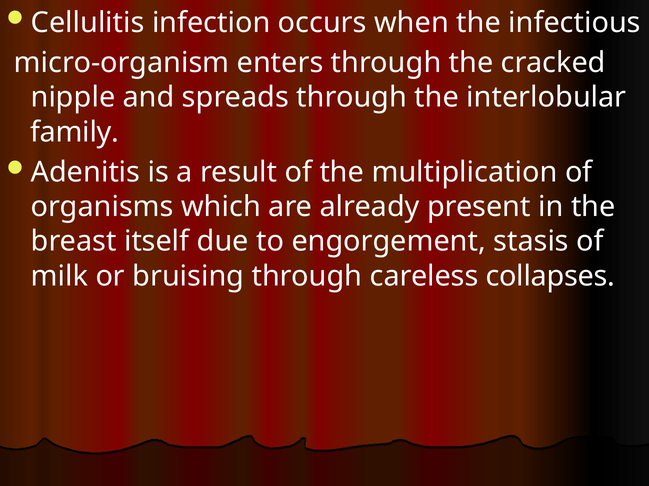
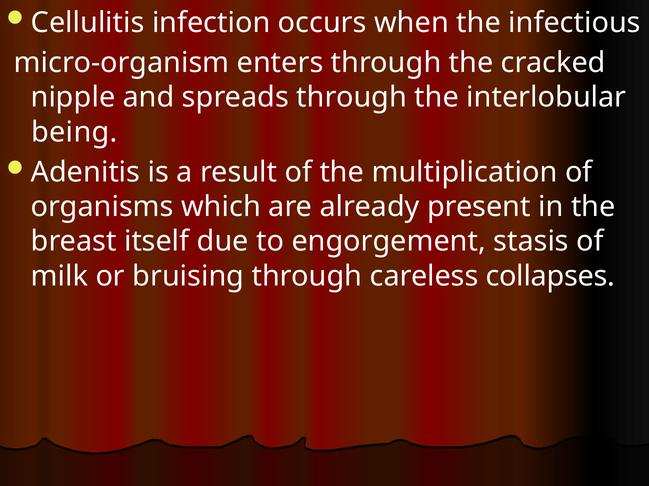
family: family -> being (74, 132)
